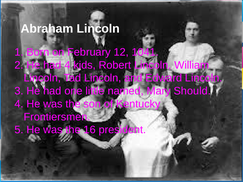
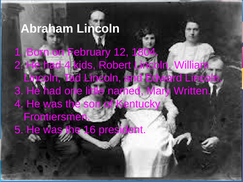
1041: 1041 -> 1804 (145, 52)
Should: Should -> Written (192, 91)
